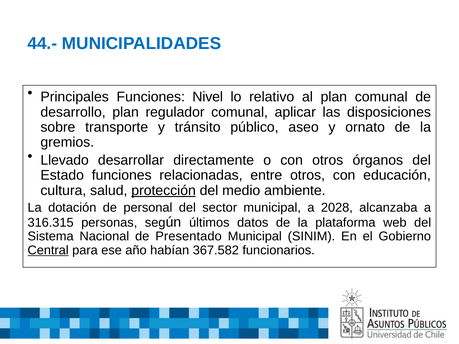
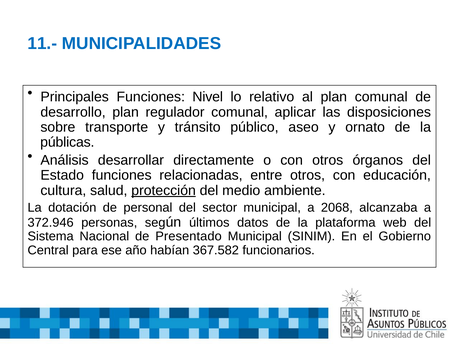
44.-: 44.- -> 11.- (42, 44)
gremios: gremios -> públicas (67, 142)
Llevado: Llevado -> Análisis (65, 160)
2028: 2028 -> 2068 (337, 208)
316.315: 316.315 -> 372.946 (51, 223)
Central underline: present -> none (48, 250)
